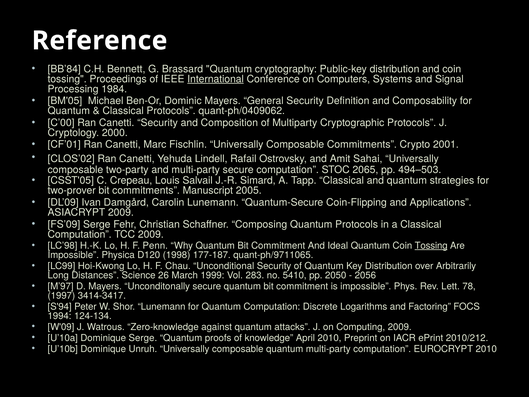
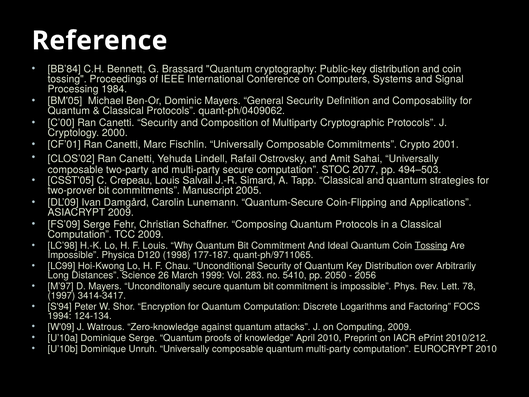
International underline: present -> none (216, 79)
2065: 2065 -> 2077 (365, 170)
F Penn: Penn -> Louis (155, 246)
Shor Lunemann: Lunemann -> Encryption (162, 306)
